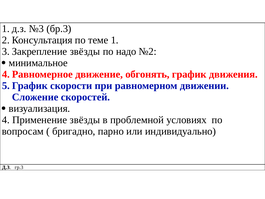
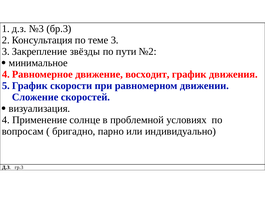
1: 1 -> 3 (115, 40)
надо: надо -> пути (126, 51)
обгонять: обгонять -> восходит (147, 74)
Применение звёзды: звёзды -> солнце (85, 120)
